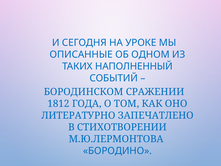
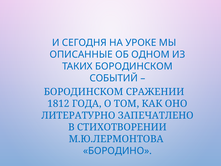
ТАКИХ НАПОЛНЕННЫЙ: НАПОЛНЕННЫЙ -> БОРОДИНСКОМ (134, 66)
